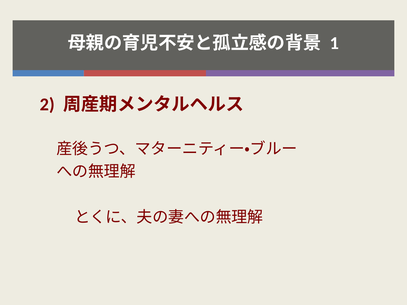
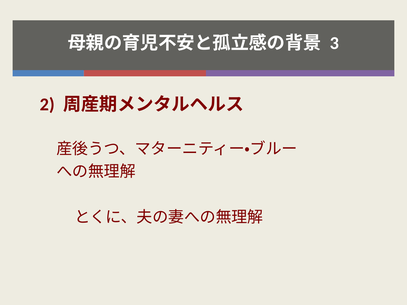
1: 1 -> 3 (334, 43)
